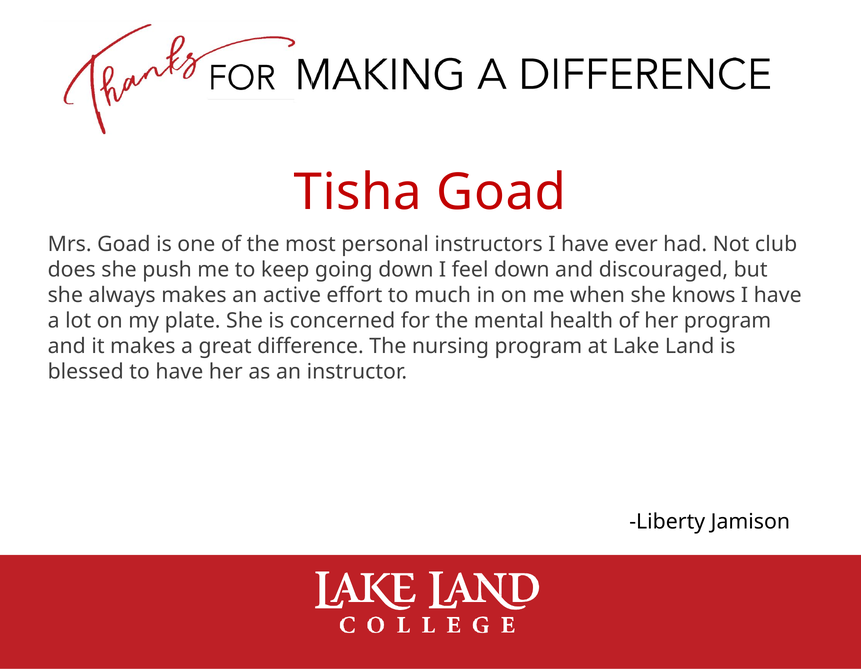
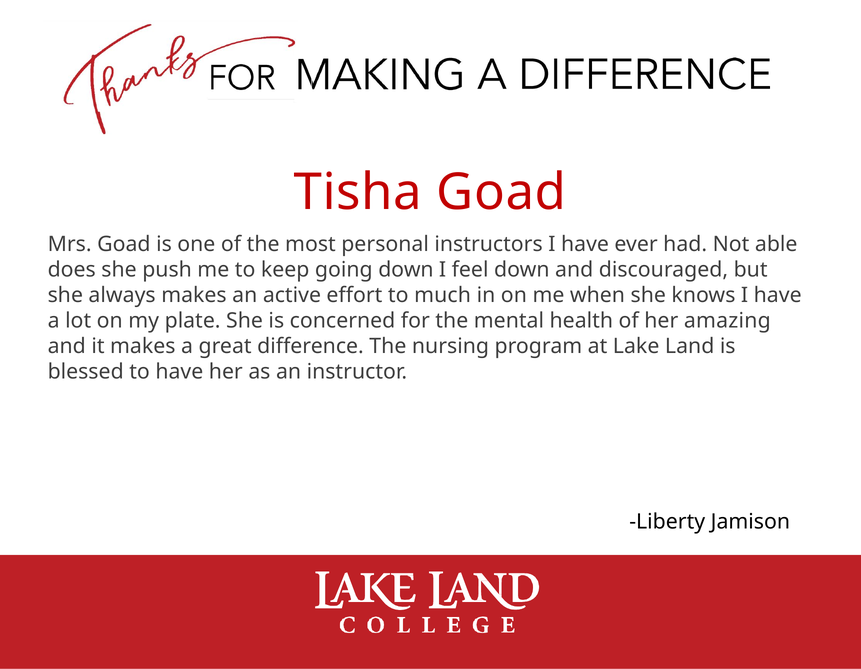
club: club -> able (776, 245)
her program: program -> amazing (727, 321)
